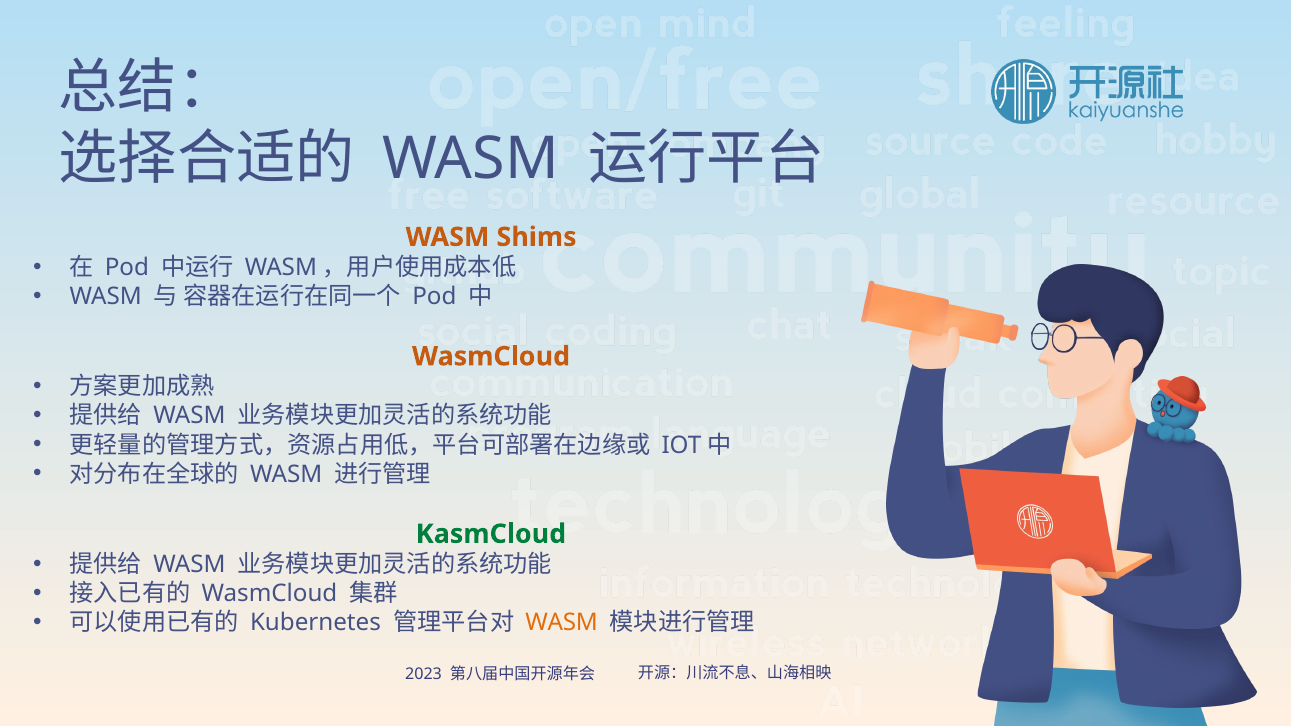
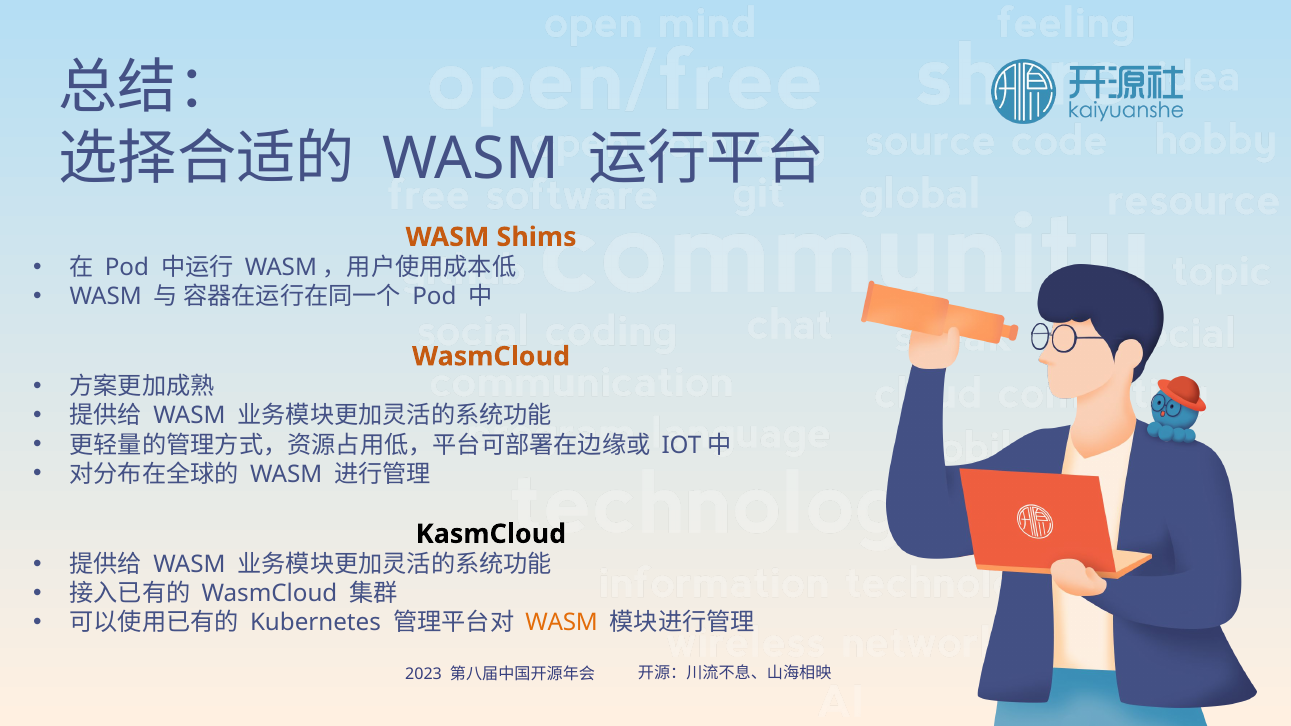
KasmCloud colour: green -> black (491, 534)
